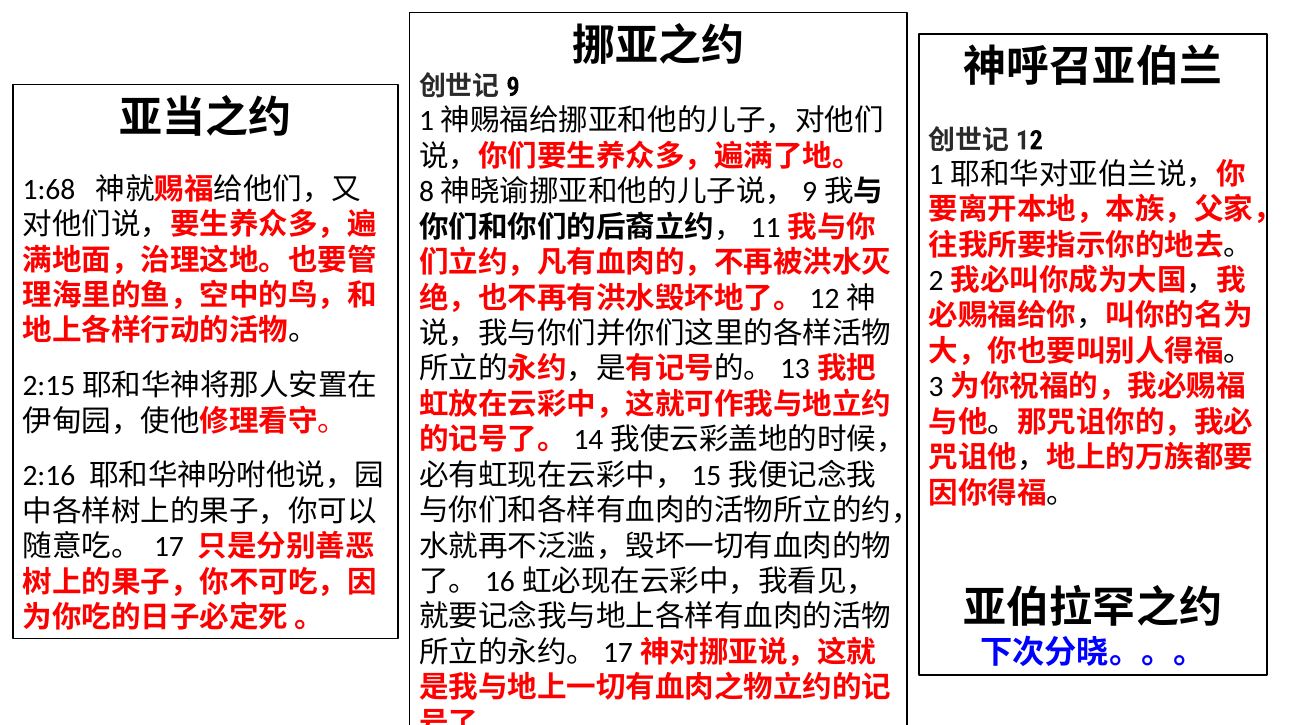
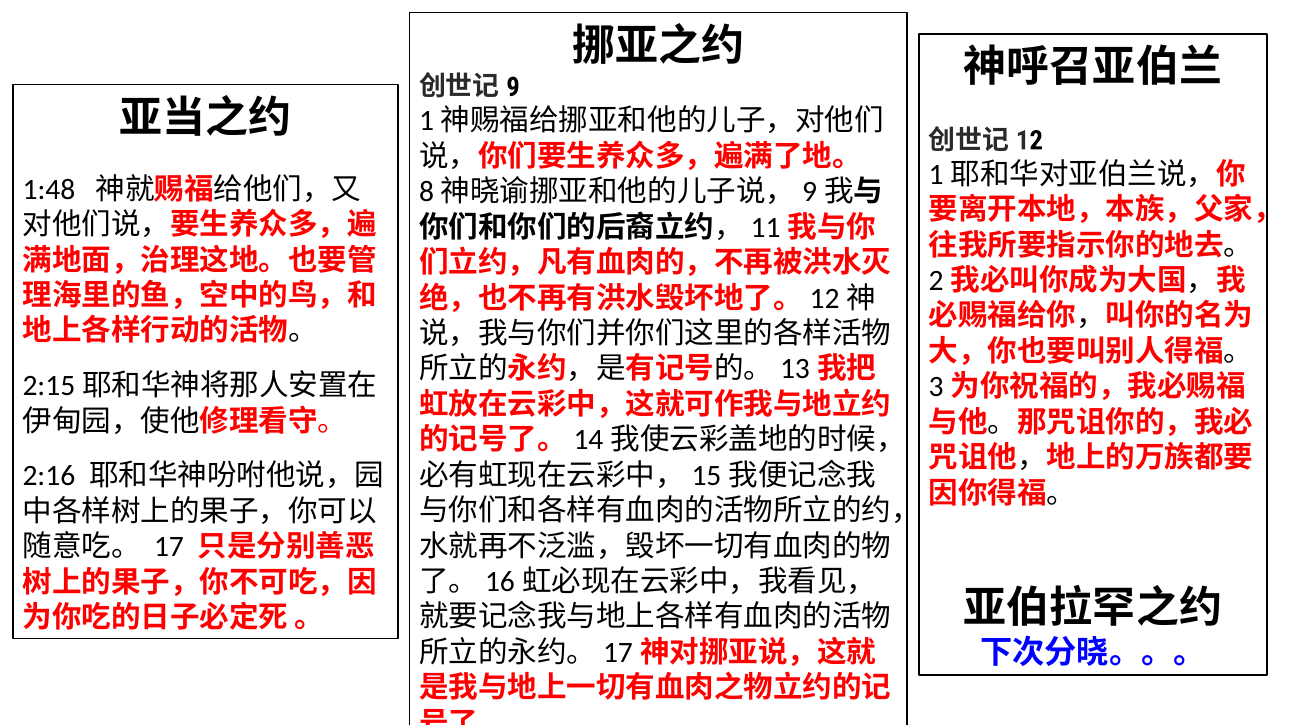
1:68: 1:68 -> 1:48 (49, 190)
